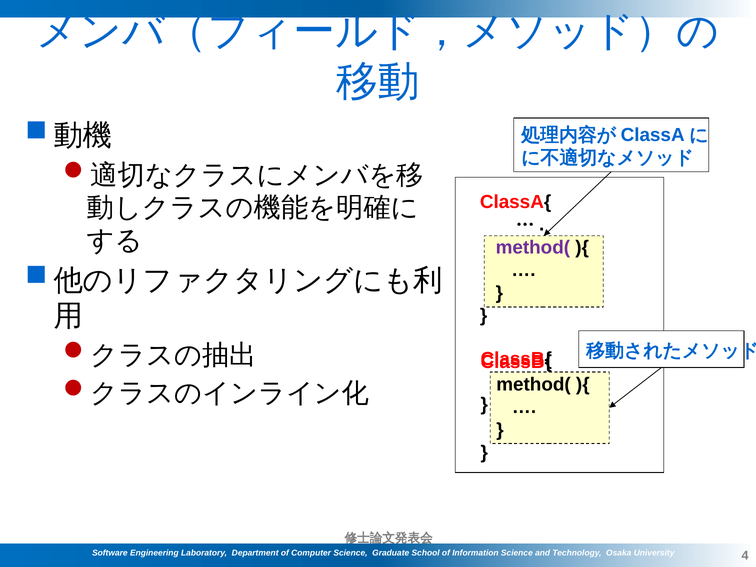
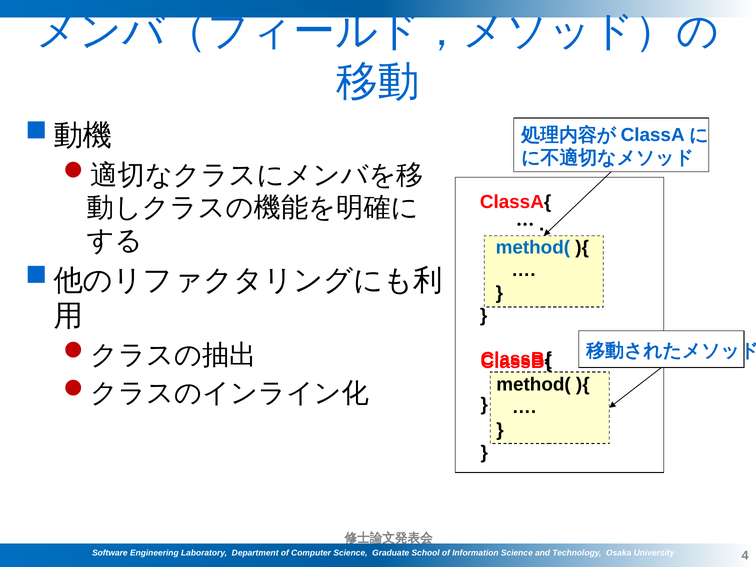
method( colour: purple -> blue (533, 247)
